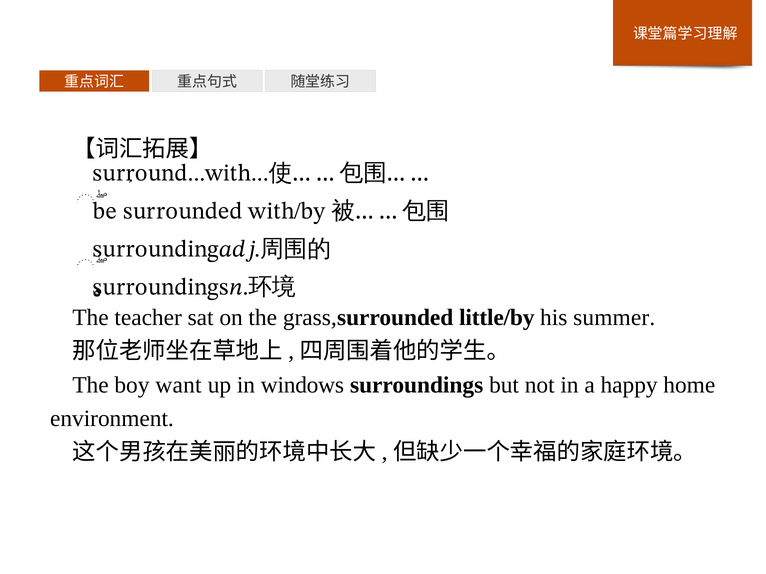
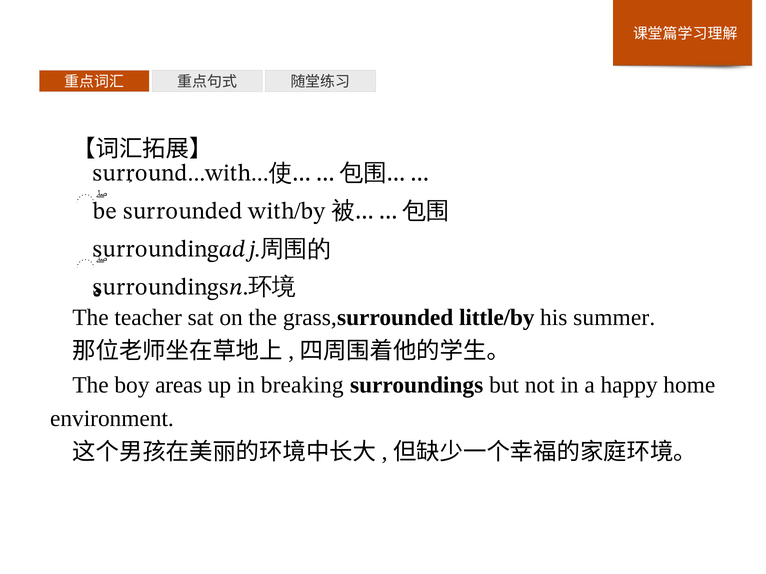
want: want -> areas (179, 385)
windows: windows -> breaking (302, 385)
